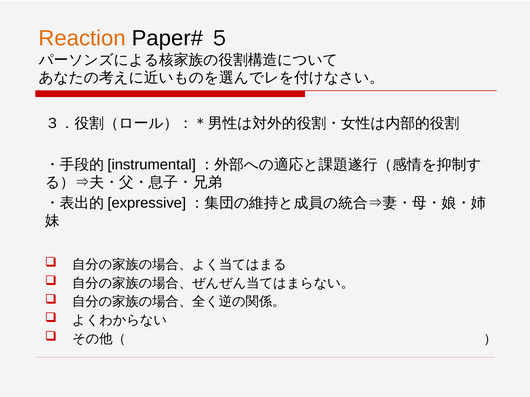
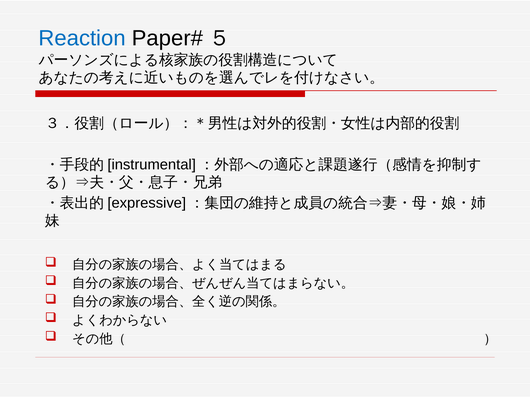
Reaction colour: orange -> blue (82, 38)
